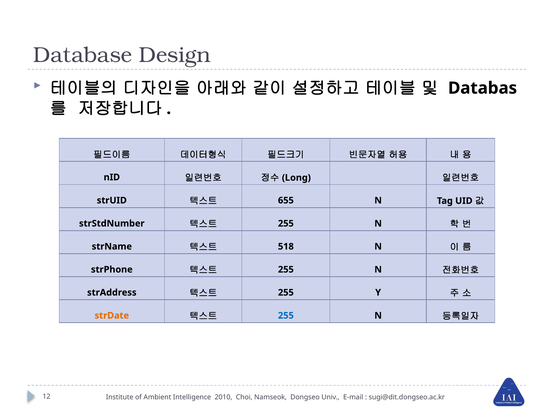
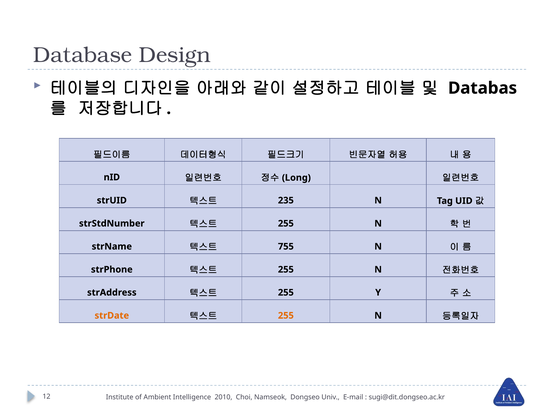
655: 655 -> 235 (286, 200)
518: 518 -> 755 (286, 246)
255 colour: blue -> orange (286, 315)
